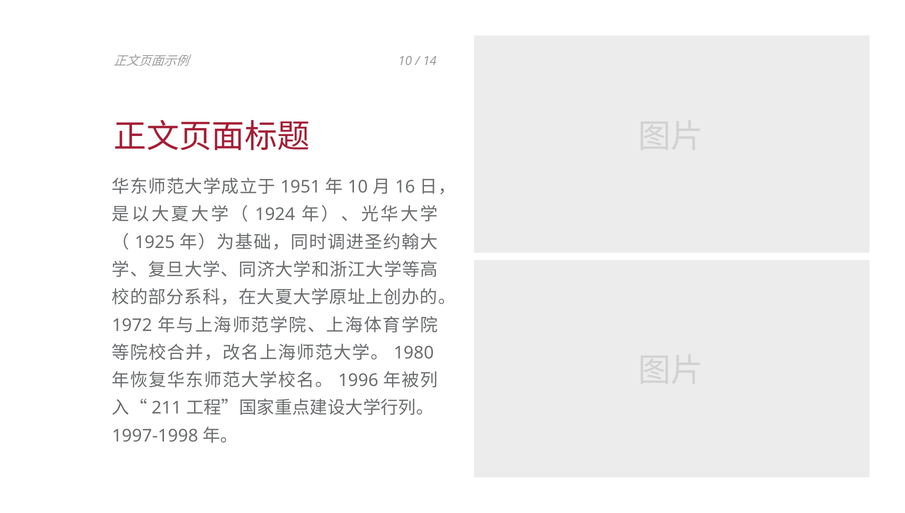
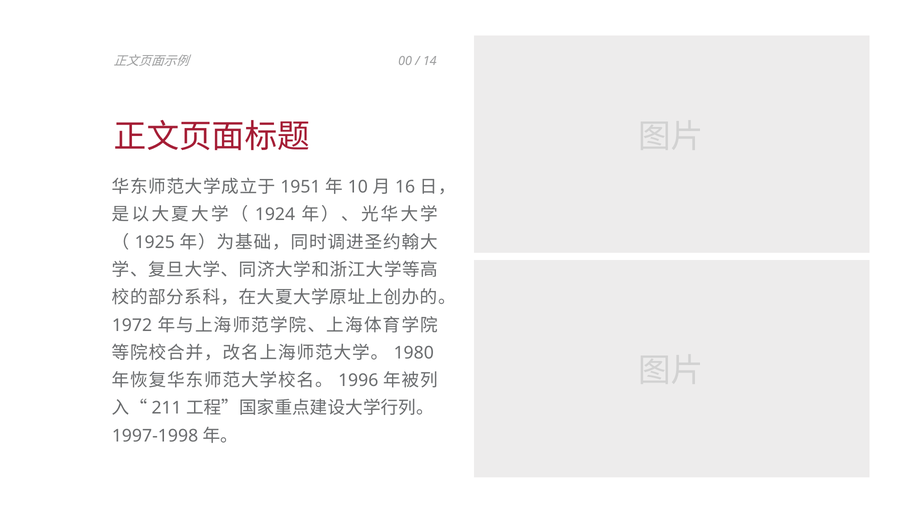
10: 10 -> 00 (405, 61)
